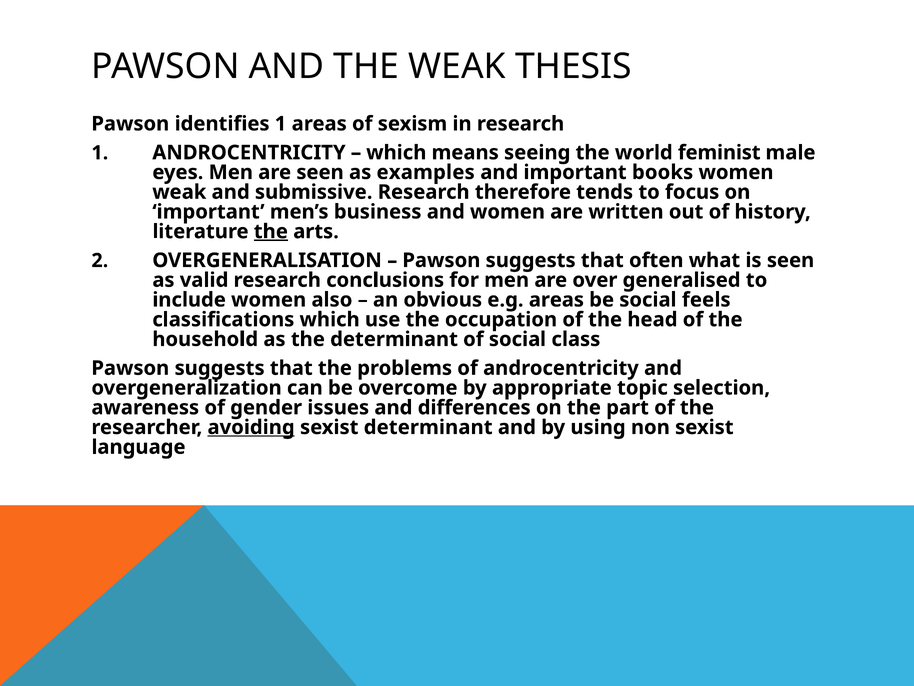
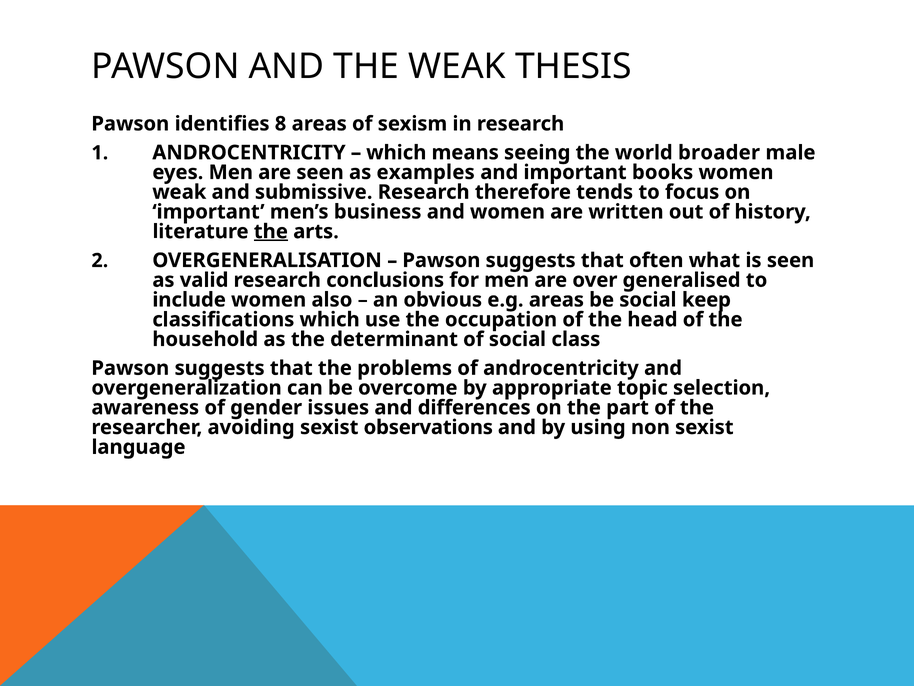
identifies 1: 1 -> 8 (281, 124)
feminist: feminist -> broader (719, 152)
feels: feels -> keep (706, 300)
avoiding underline: present -> none (251, 427)
sexist determinant: determinant -> observations (428, 427)
